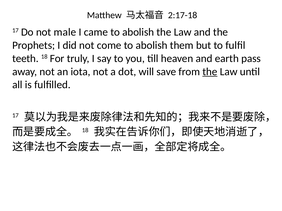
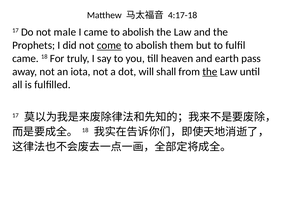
2:17-18: 2:17-18 -> 4:17-18 (183, 15)
come underline: none -> present (109, 45)
teeth: teeth -> came (25, 59)
save: save -> shall (166, 72)
